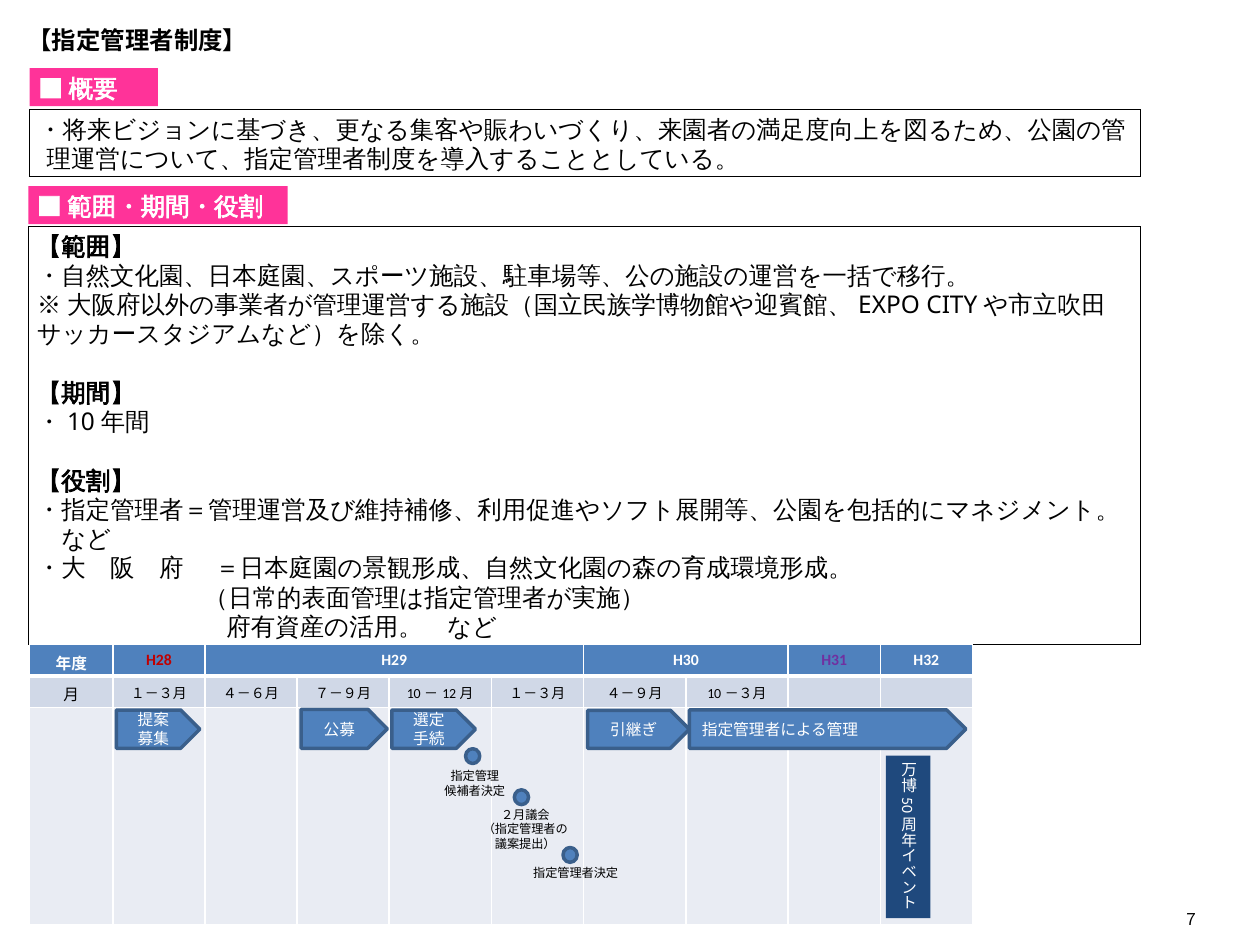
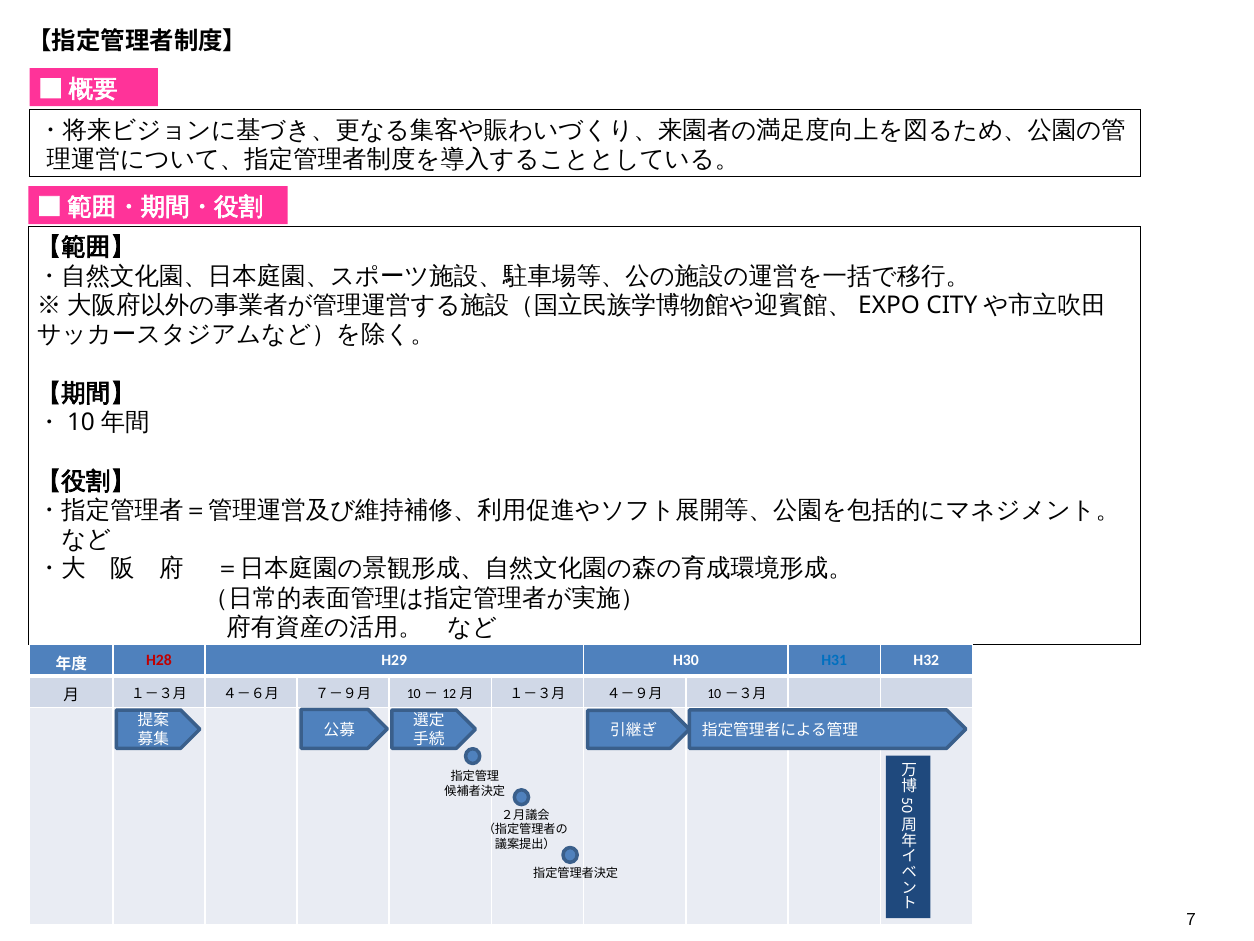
H31 colour: purple -> blue (834, 660)
